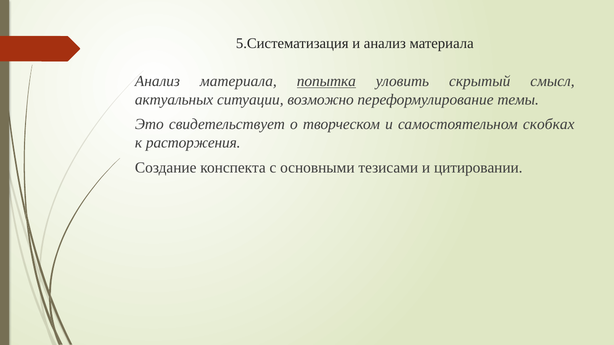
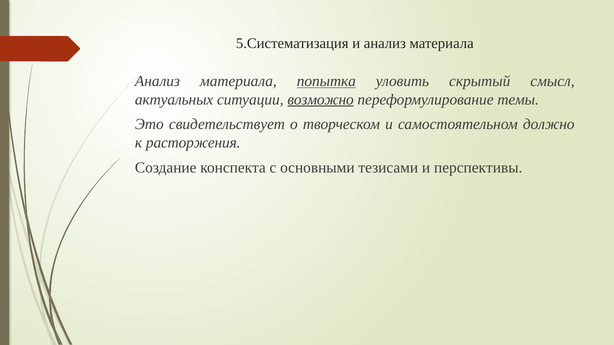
возможно underline: none -> present (321, 100)
скобках: скобках -> должно (549, 124)
цитировании: цитировании -> перспективы (478, 168)
